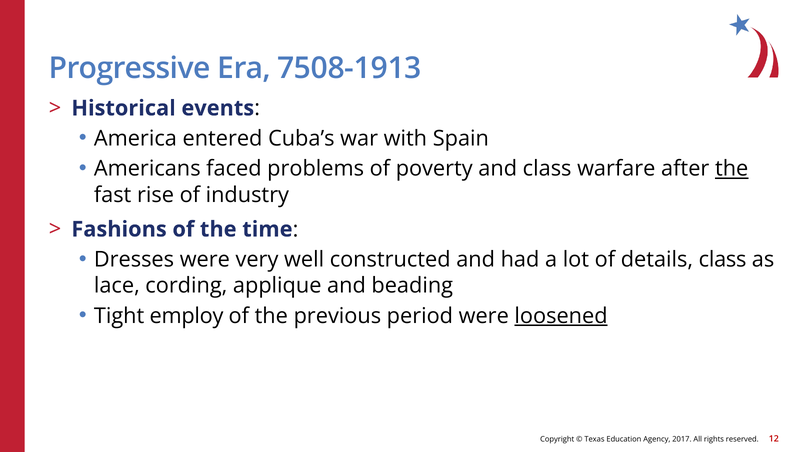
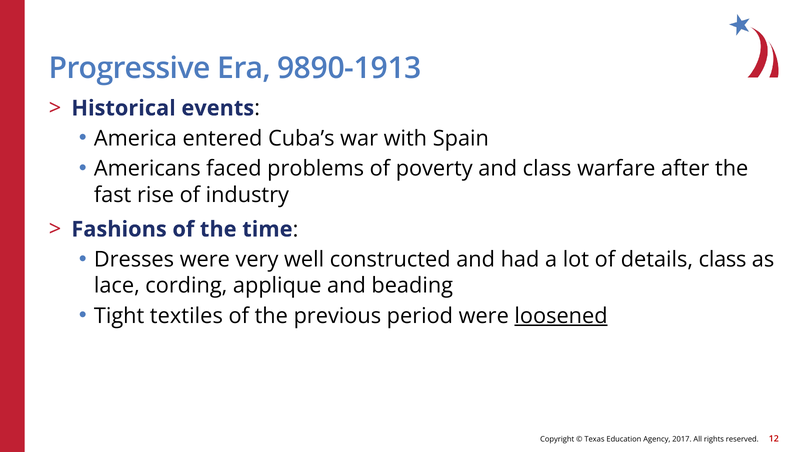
7508-1913: 7508-1913 -> 9890-1913 (349, 68)
the underline: present -> none (732, 169)
employ: employ -> textiles (186, 316)
